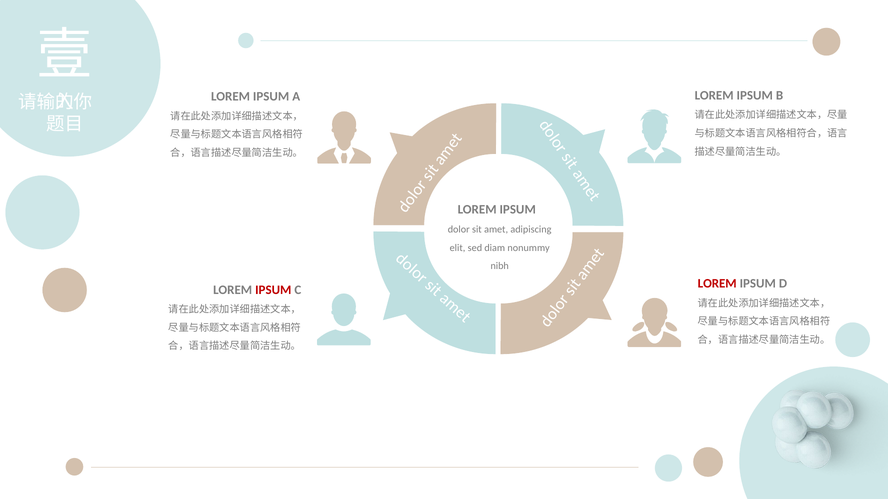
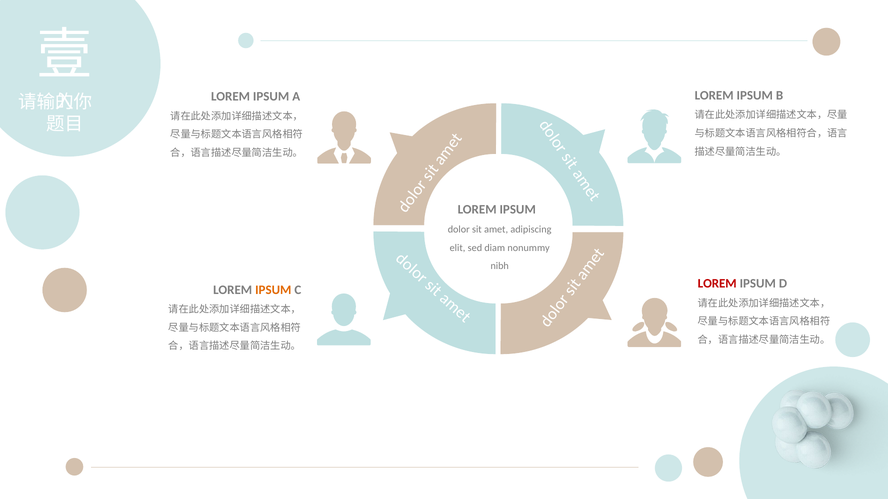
IPSUM colour: red -> orange (273, 290)
